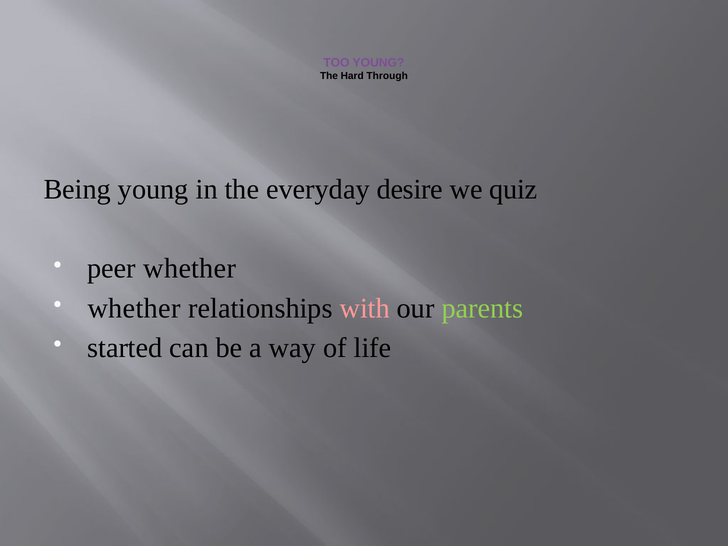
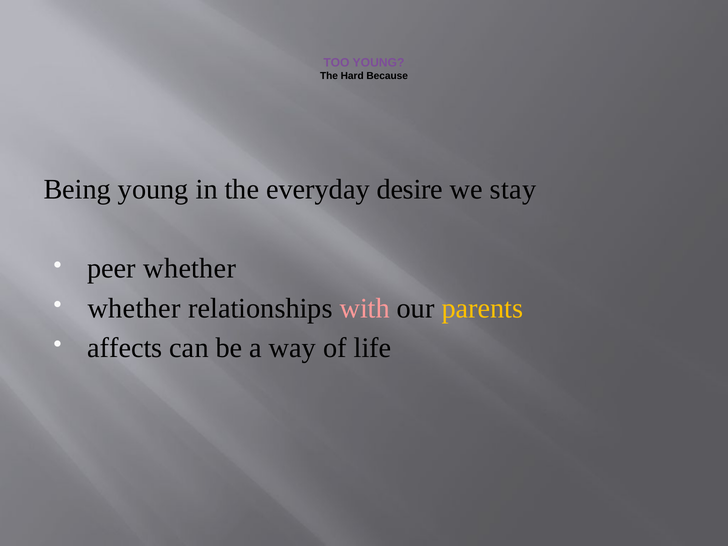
Through: Through -> Because (387, 76)
quiz: quiz -> stay (513, 189)
parents colour: light green -> yellow (482, 308)
started: started -> affects (125, 348)
